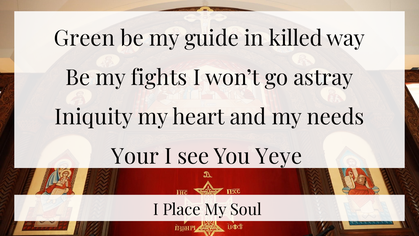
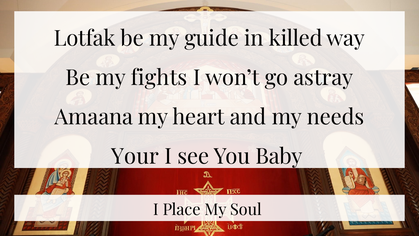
Green: Green -> Lotfak (85, 39)
Iniquity: Iniquity -> Amaana (94, 117)
Yeye: Yeye -> Baby (279, 156)
